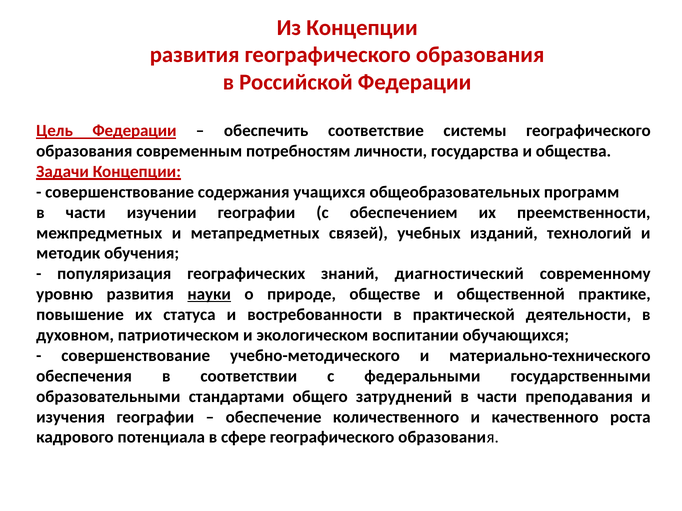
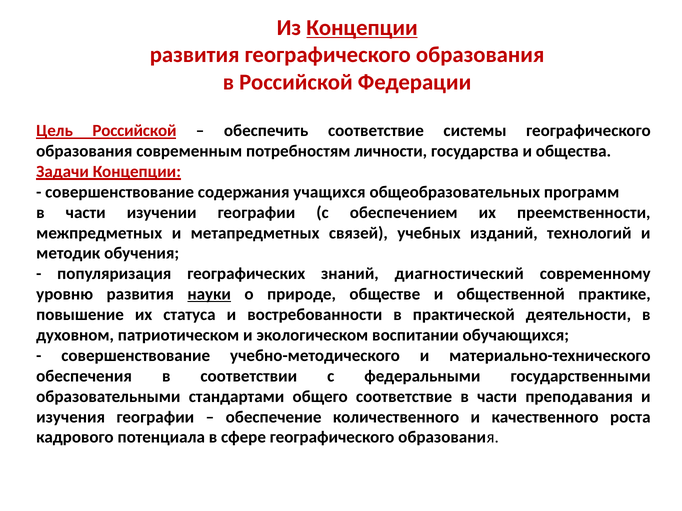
Концепции underline: none -> present (362, 28)
Цель Федерации: Федерации -> Российской (134, 131)
общего затруднений: затруднений -> соответствие (404, 397)
